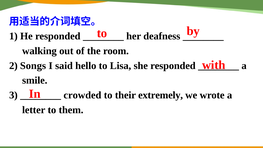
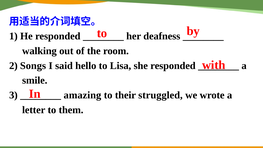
crowded: crowded -> amazing (82, 95)
extremely: extremely -> struggled (160, 95)
